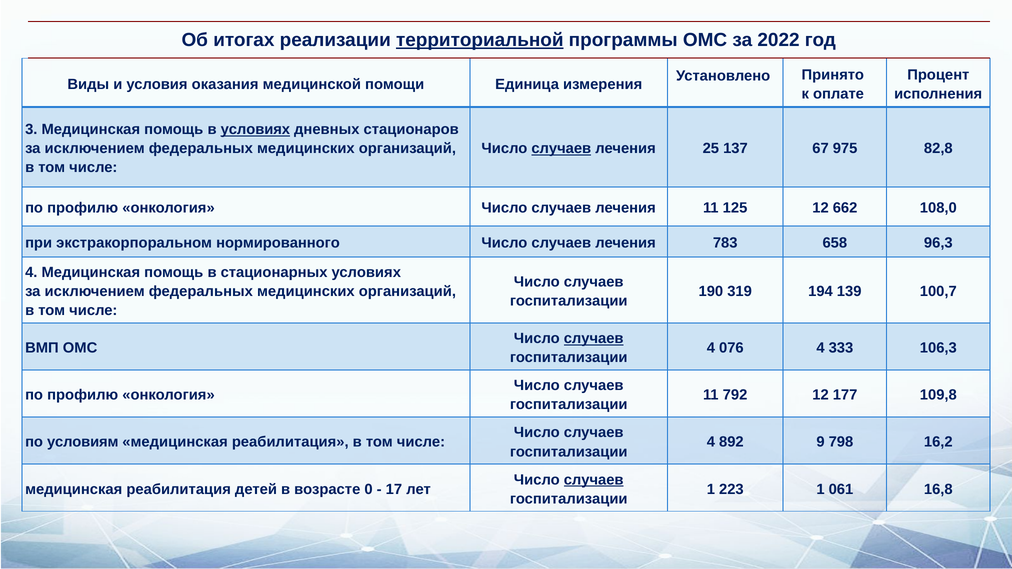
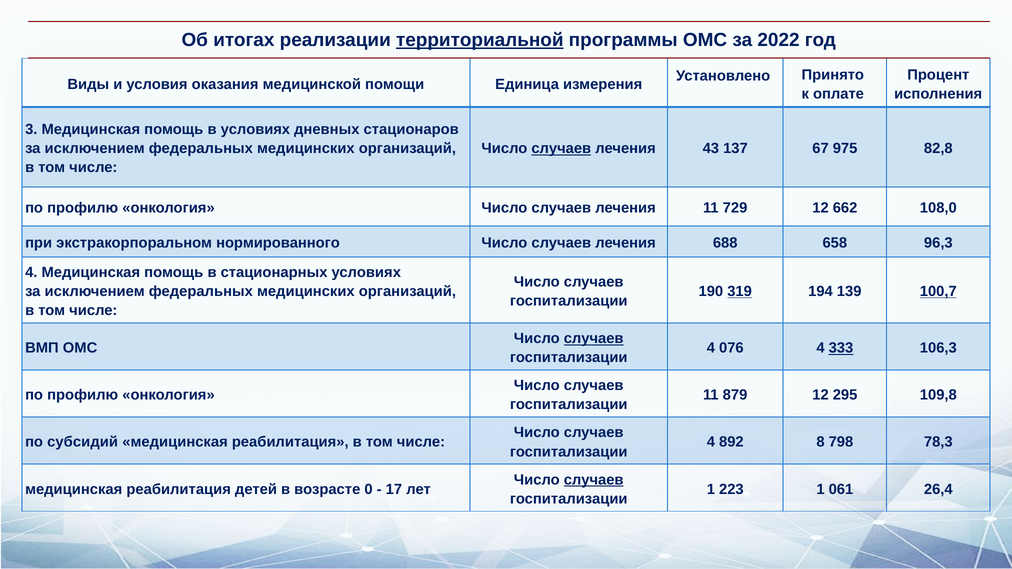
условиях underline: present -> none (255, 130)
25: 25 -> 43 (711, 149)
125: 125 -> 729 (735, 208)
783: 783 -> 688 (725, 243)
319 underline: none -> present (740, 292)
100,7 underline: none -> present (938, 292)
333 underline: none -> present (841, 348)
792: 792 -> 879 (735, 395)
177: 177 -> 295 (845, 395)
условиям: условиям -> субсидий (83, 442)
9: 9 -> 8 (820, 442)
16,2: 16,2 -> 78,3 (938, 442)
16,8: 16,8 -> 26,4 (938, 489)
